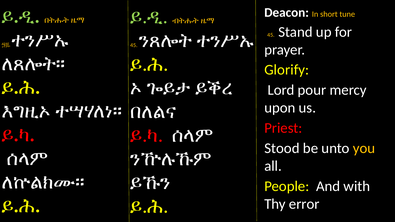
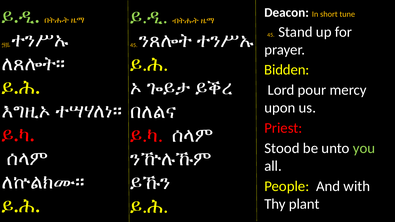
Glorify: Glorify -> Bidden (287, 70)
you colour: yellow -> light green (364, 148)
error: error -> plant (304, 204)
